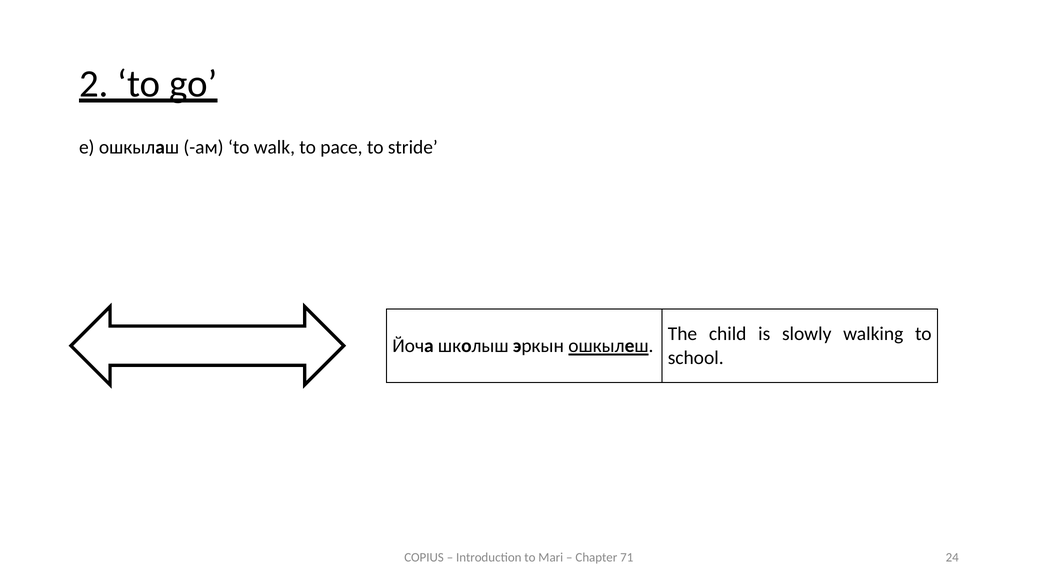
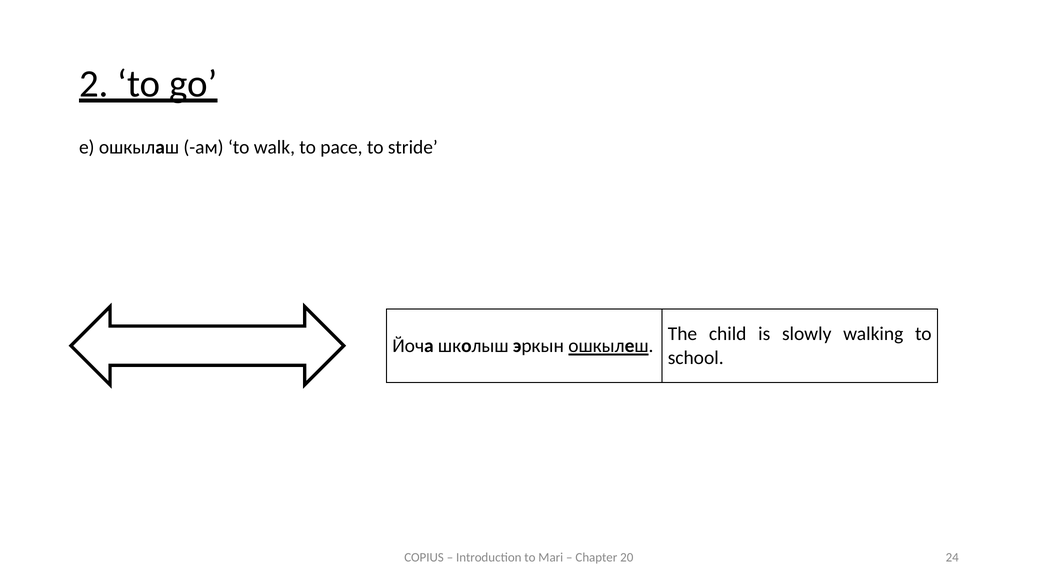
71: 71 -> 20 (627, 557)
